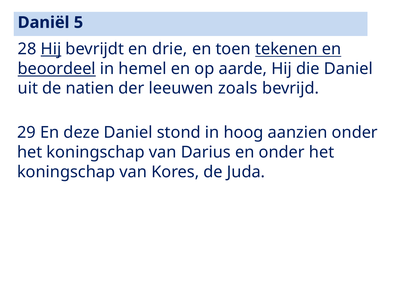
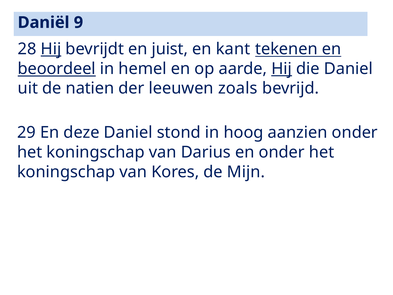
5: 5 -> 9 (78, 22)
drie: drie -> juist (170, 49)
toen: toen -> kant (233, 49)
Hij underline: none -> present (282, 69)
Juda: Juda -> Mijn (246, 172)
